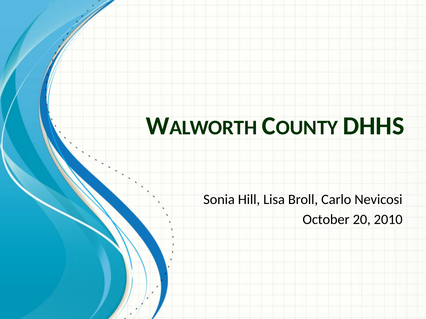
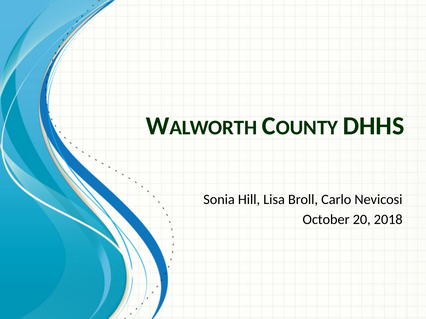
2010: 2010 -> 2018 (388, 220)
